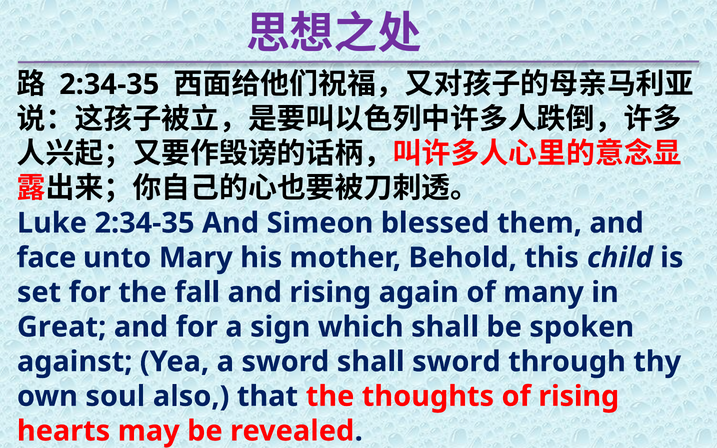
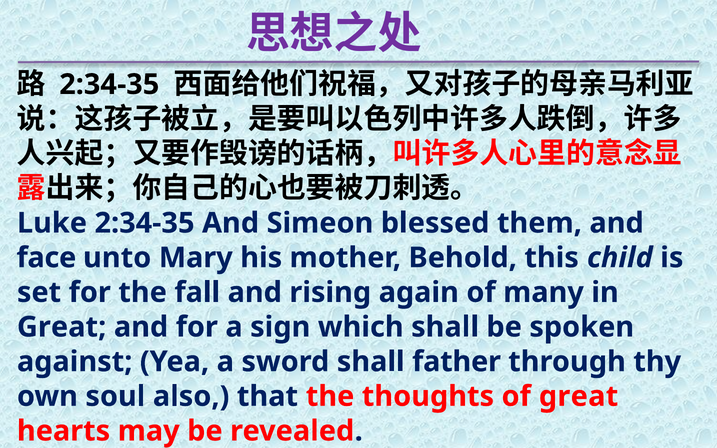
shall sword: sword -> father (457, 362)
of rising: rising -> great (579, 396)
